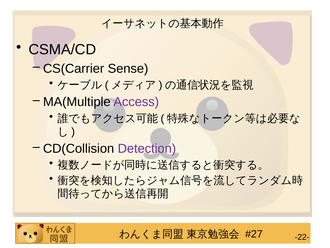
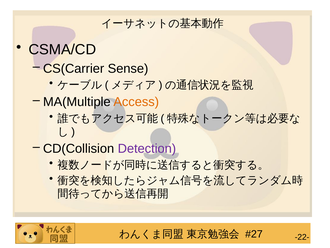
Access colour: purple -> orange (136, 102)
